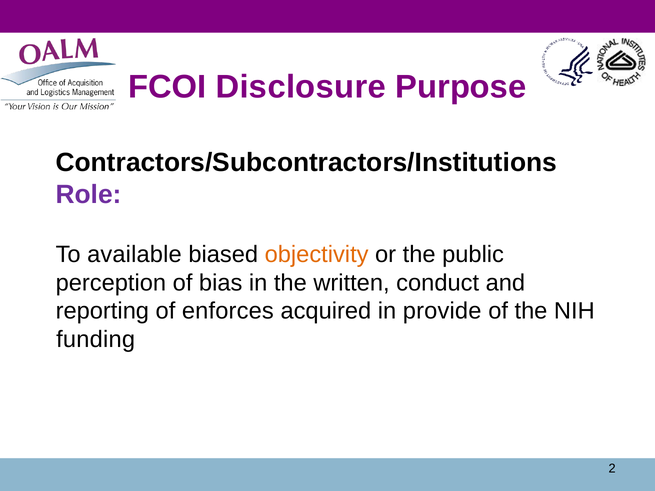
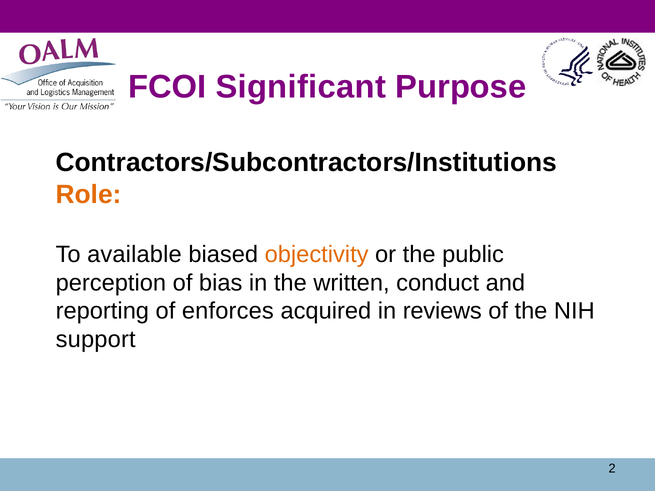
Disclosure: Disclosure -> Significant (301, 87)
Role colour: purple -> orange (89, 195)
provide: provide -> reviews (442, 311)
funding: funding -> support (96, 340)
